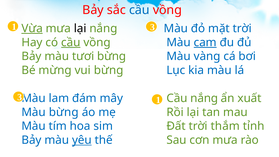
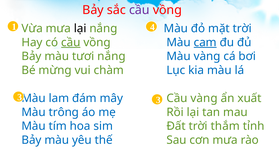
cầu colour: blue -> purple (139, 10)
1 3: 3 -> 4 (152, 27)
Vừa underline: present -> none (32, 28)
tươi bừng: bừng -> nắng (112, 56)
vui bừng: bừng -> chàm (109, 70)
3 1: 1 -> 3 (158, 100)
Cầu nắng: nắng -> vàng (204, 98)
Màu bừng: bừng -> trông (64, 112)
yêu underline: present -> none (82, 140)
